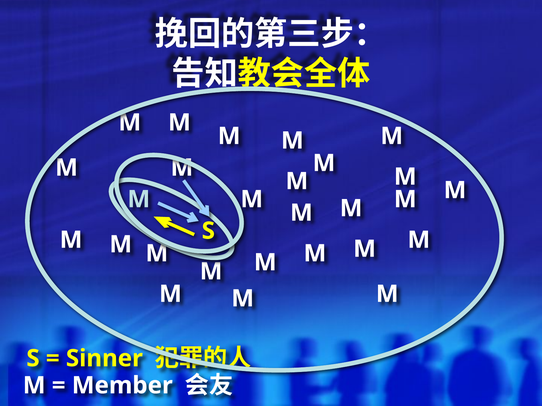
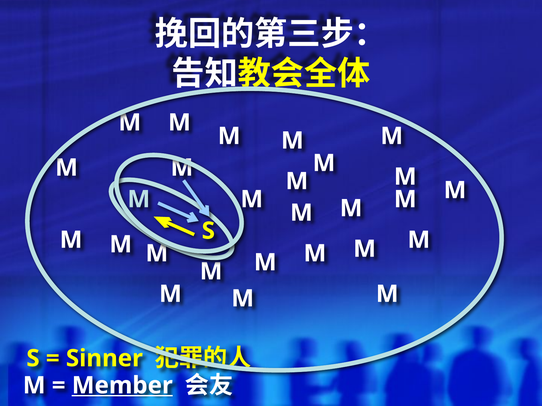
Member underline: none -> present (122, 386)
